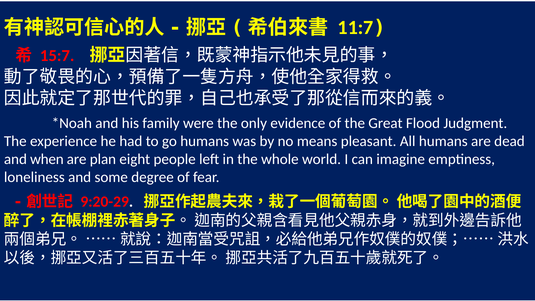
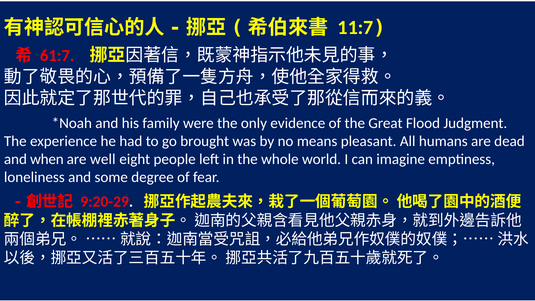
15:7: 15:7 -> 61:7 (57, 56)
go humans: humans -> brought (205, 141)
plan: plan -> well (103, 159)
